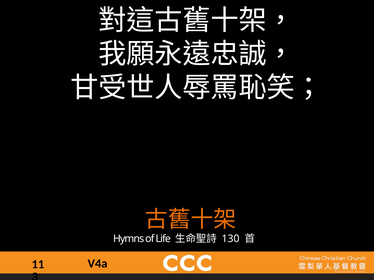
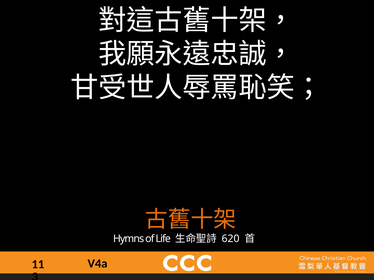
130: 130 -> 620 (231, 239)
